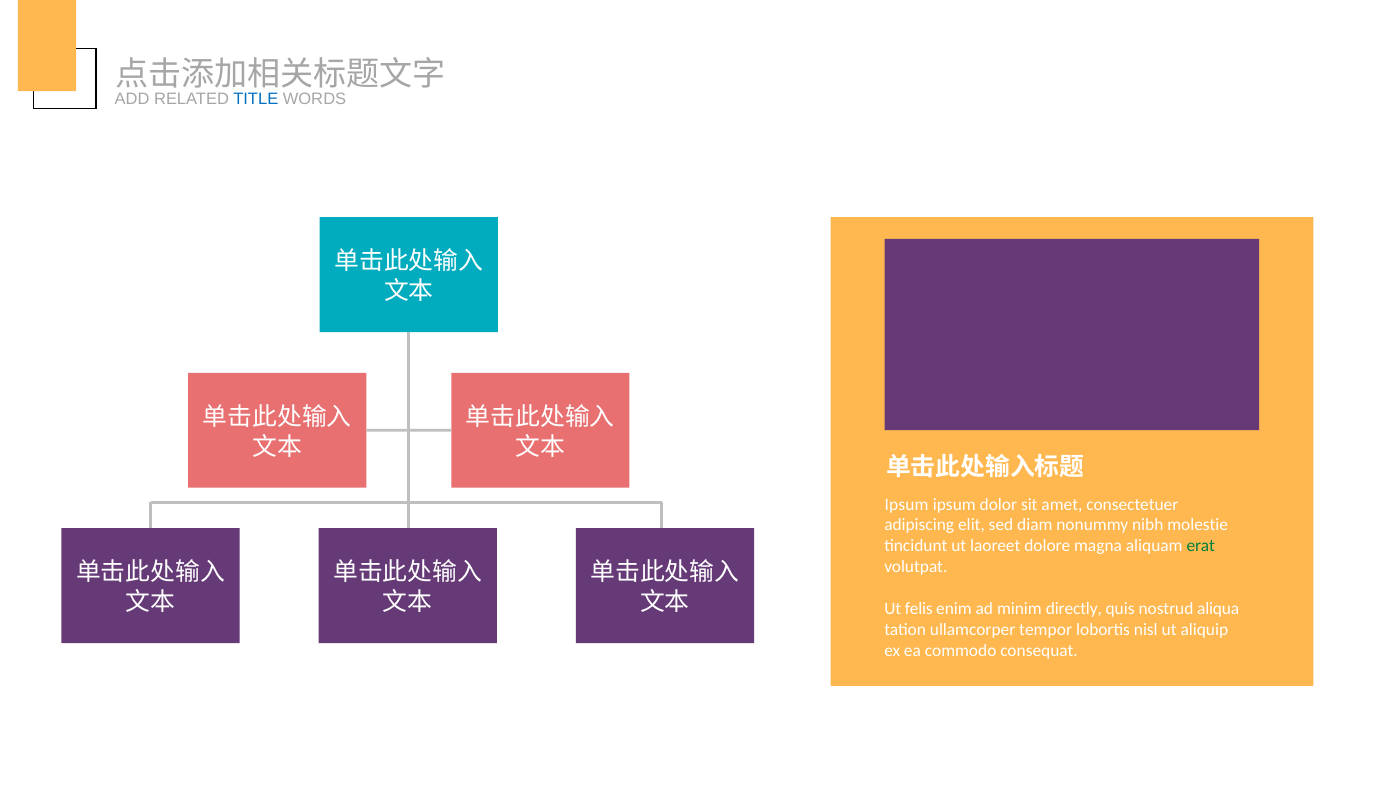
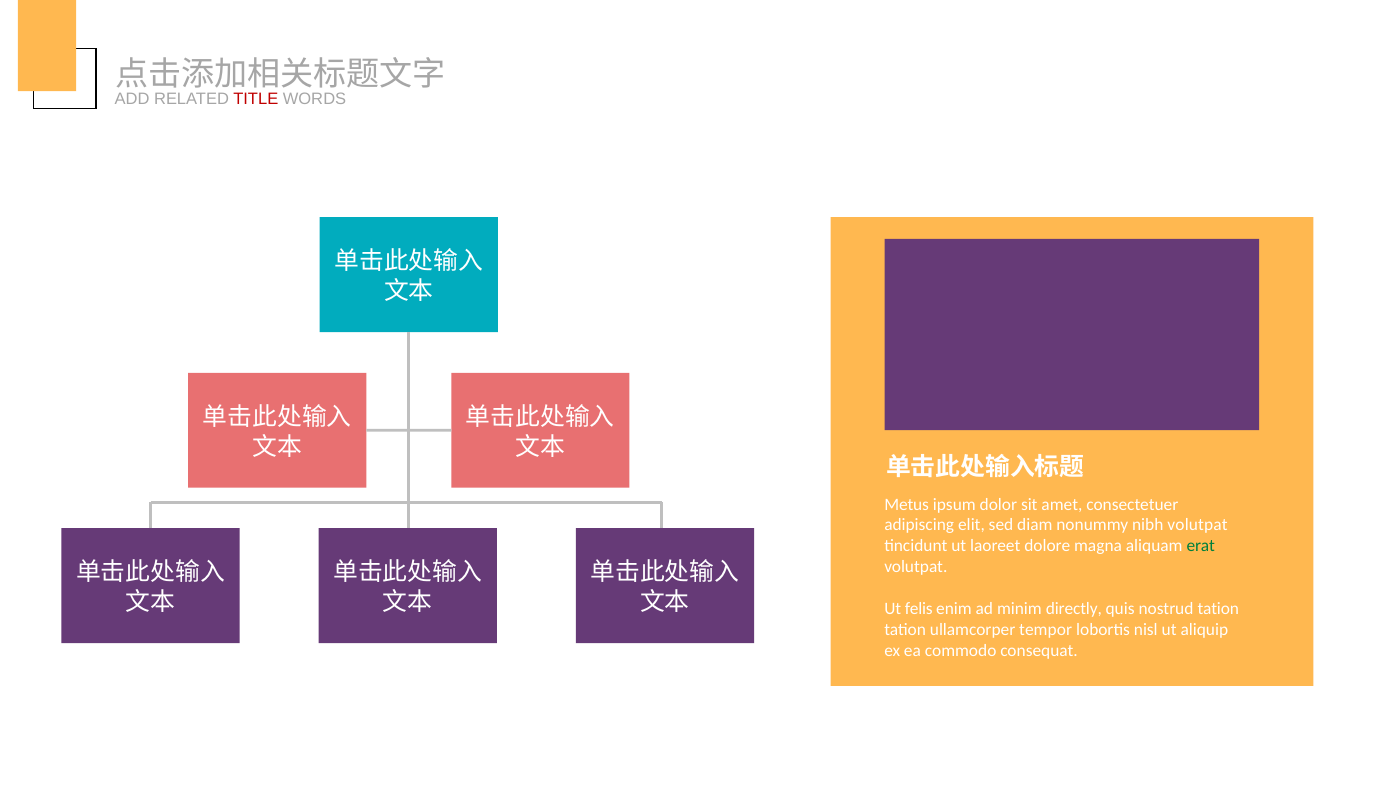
TITLE colour: blue -> red (256, 99)
Ipsum: Ipsum -> Metus (907, 504)
nibh molestie: molestie -> volutpat (1198, 525)
nostrud aliqua: aliqua -> tation (1218, 609)
